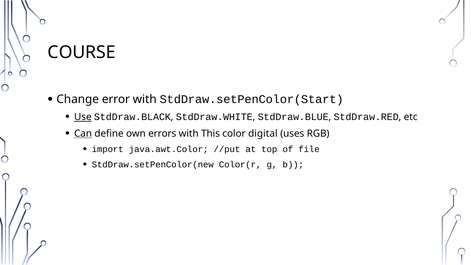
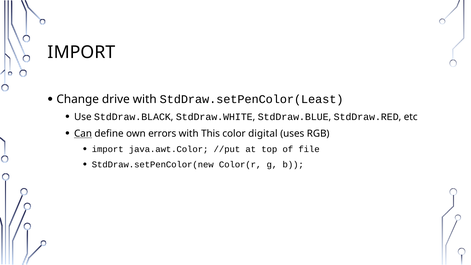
COURSE: COURSE -> IMPORT (82, 52)
error: error -> drive (116, 99)
StdDraw.setPenColor(Start: StdDraw.setPenColor(Start -> StdDraw.setPenColor(Least (252, 99)
Use underline: present -> none (83, 117)
